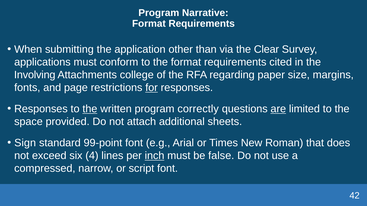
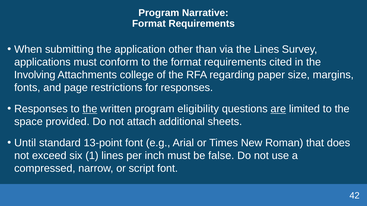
the Clear: Clear -> Lines (266, 49)
for underline: present -> none (152, 88)
correctly: correctly -> eligibility (198, 109)
Sign: Sign -> Until (25, 143)
99-point: 99-point -> 13-point (103, 143)
4: 4 -> 1 (92, 156)
inch underline: present -> none (155, 156)
